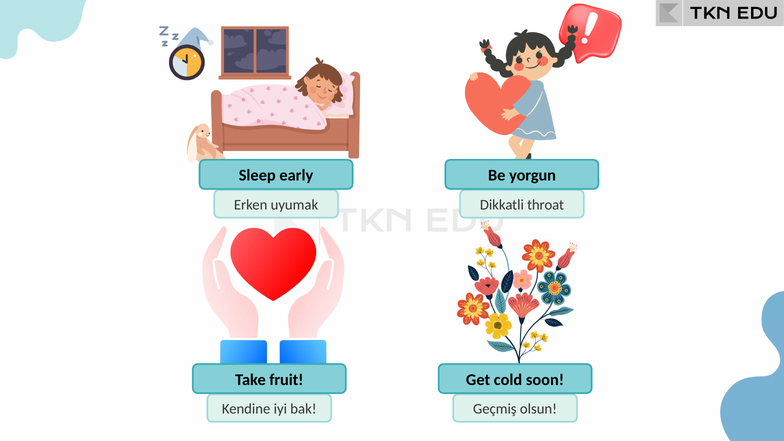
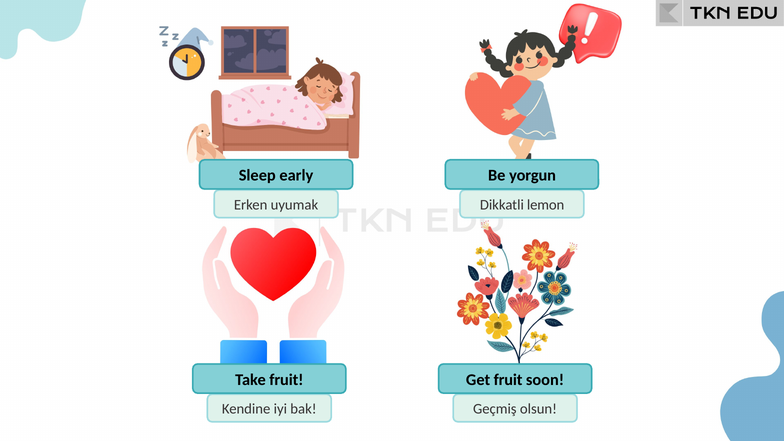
throat: throat -> lemon (546, 205)
Get cold: cold -> fruit (508, 380)
